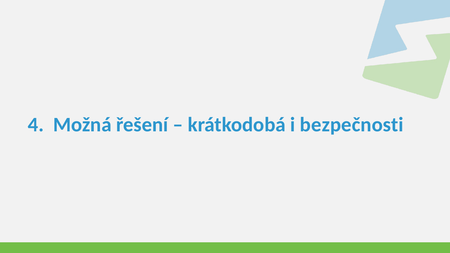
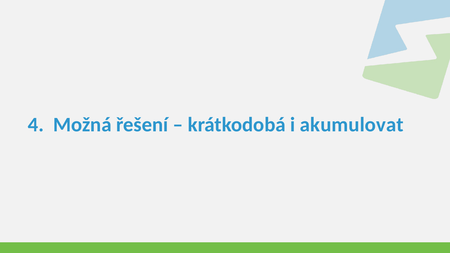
bezpečnosti: bezpečnosti -> akumulovat (352, 125)
